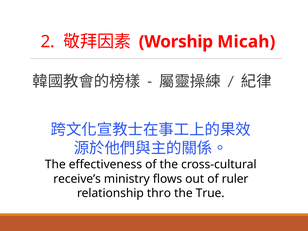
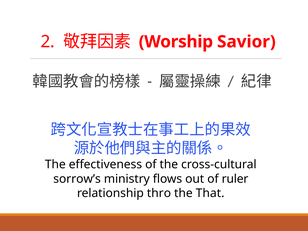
Micah: Micah -> Savior (246, 42)
receive’s: receive’s -> sorrow’s (77, 179)
True: True -> That (210, 193)
